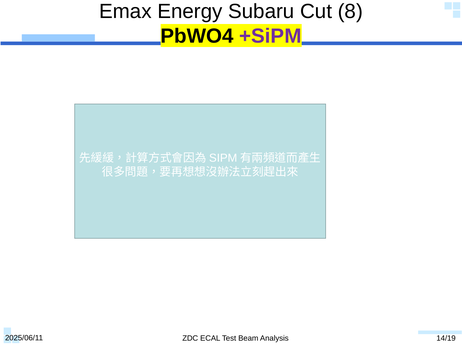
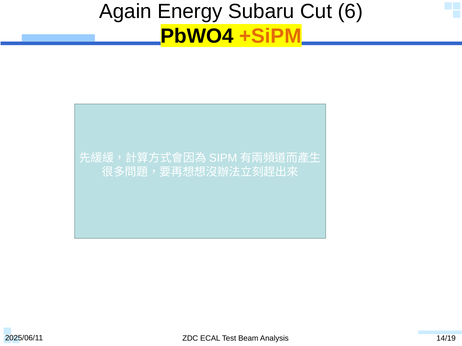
Emax: Emax -> Again (125, 11)
8: 8 -> 6 (350, 11)
+SiPM colour: purple -> orange (270, 36)
